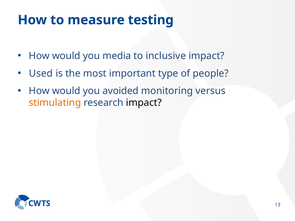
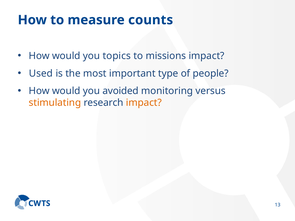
testing: testing -> counts (151, 20)
media: media -> topics (117, 56)
inclusive: inclusive -> missions (166, 56)
impact colour: black -> orange (144, 103)
